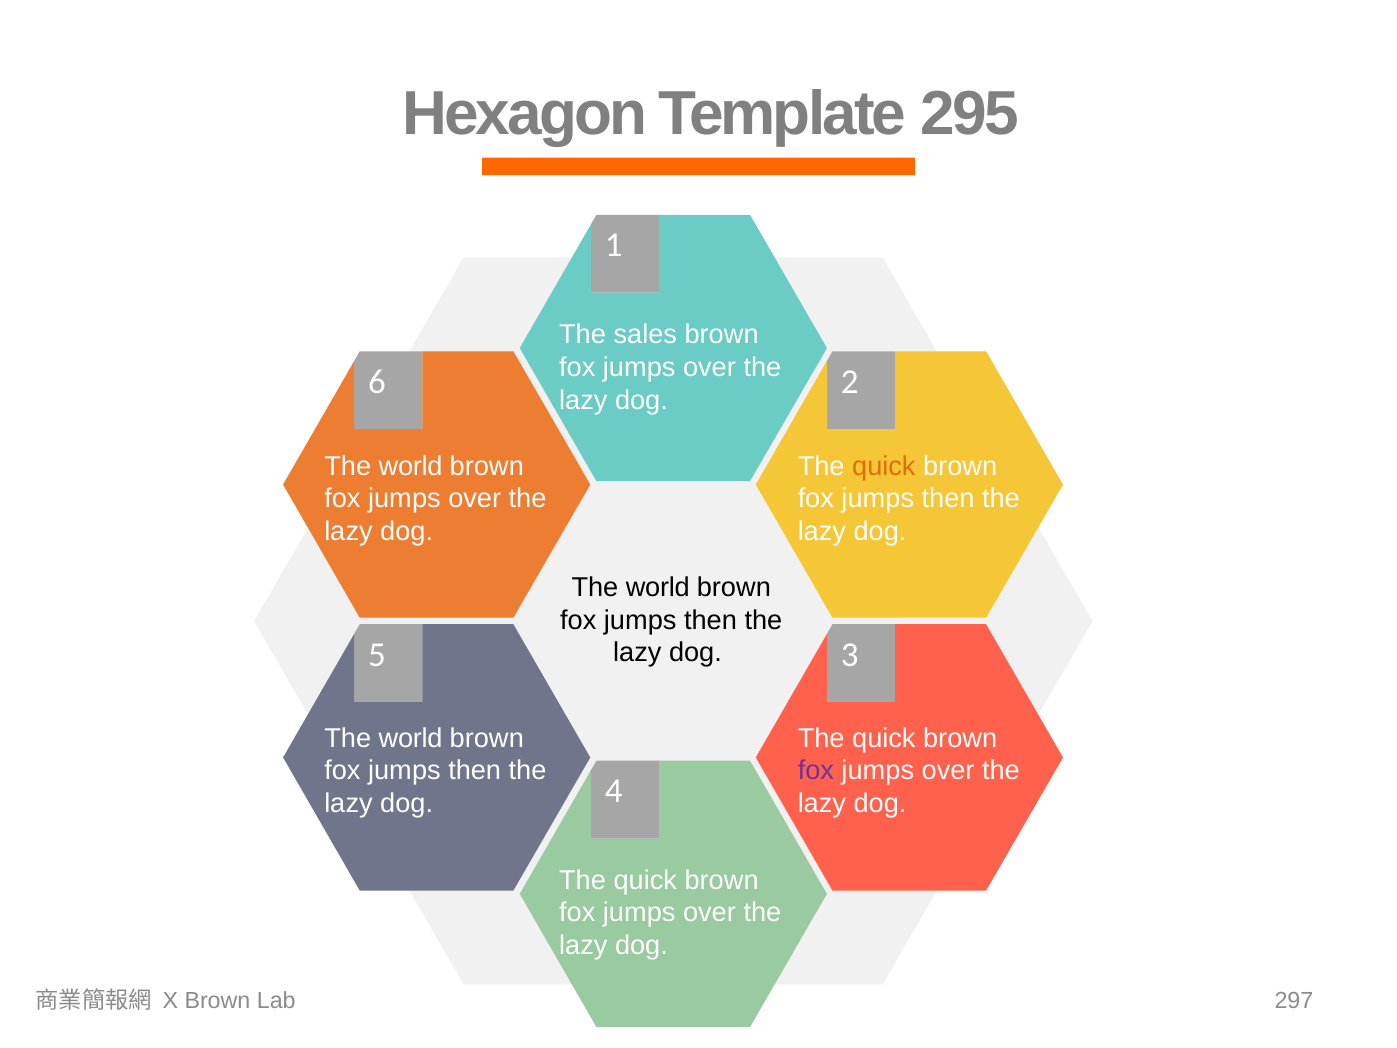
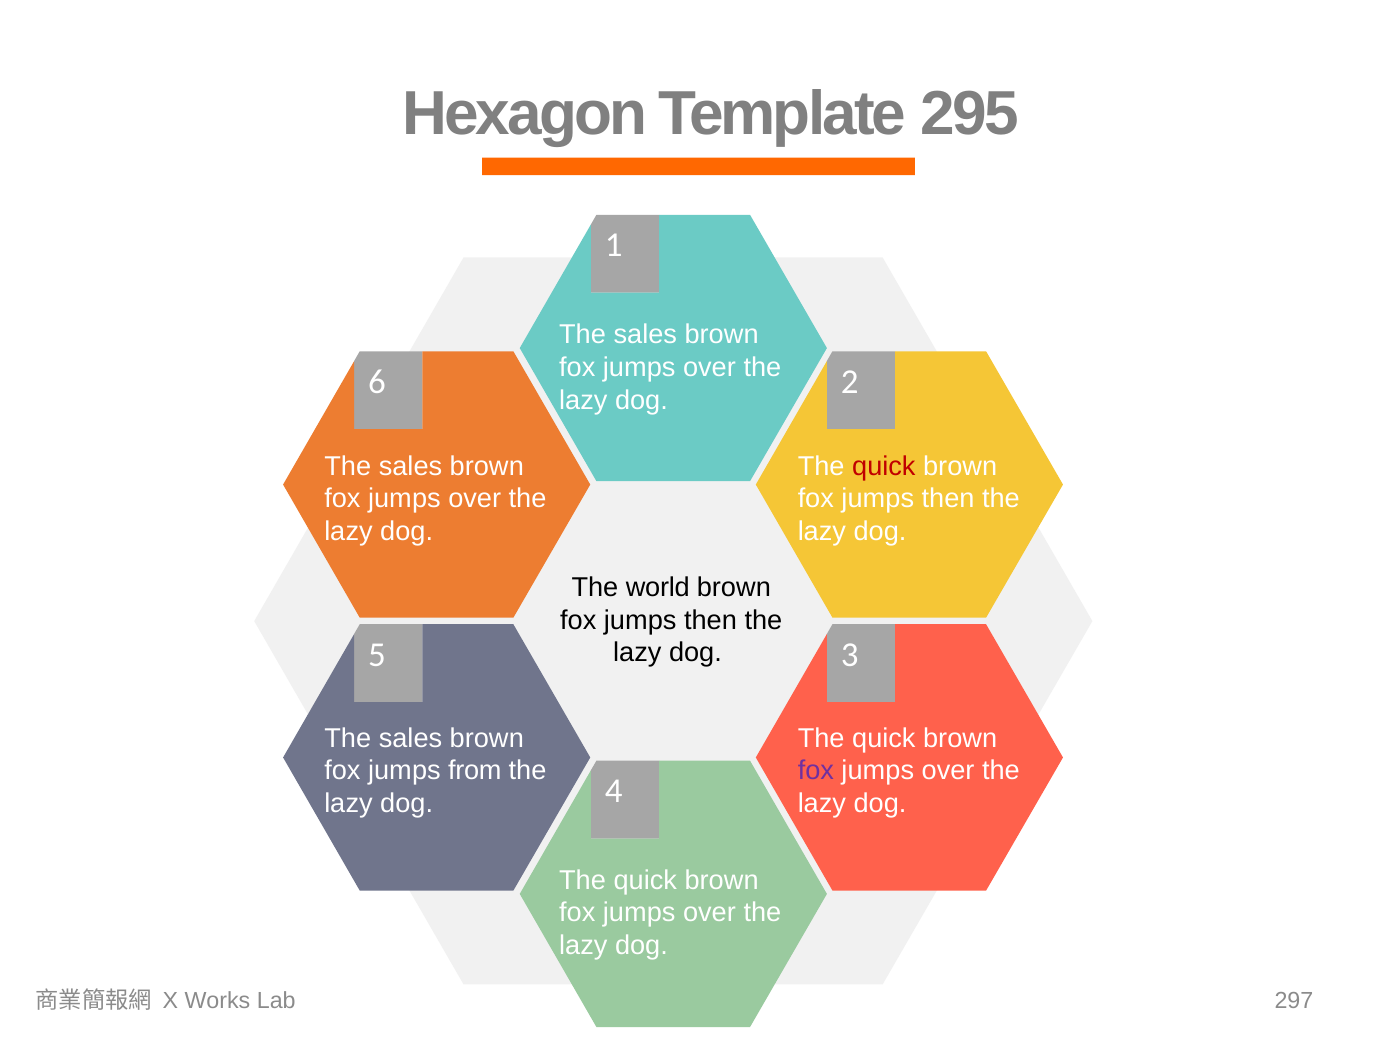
world: world -> sales (410, 466)
quick colour: orange -> red (884, 466)
world: world -> sales (410, 738)
then: then -> from (475, 770)
X Brown: Brown -> Works (217, 1001)
